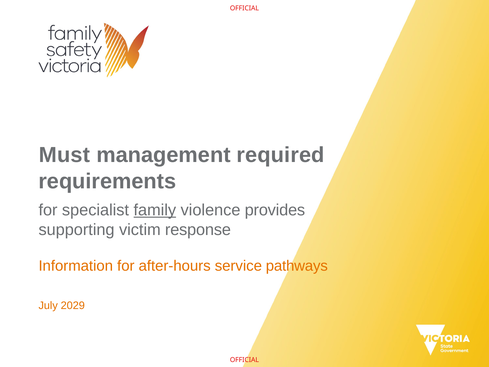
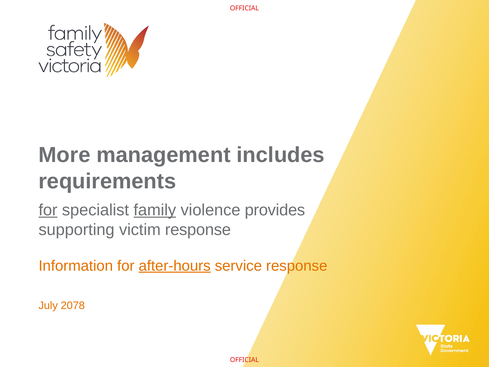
Must: Must -> More (64, 155)
required: required -> includes (281, 155)
for underline: none -> present (48, 210)
after-hours underline: none -> present (175, 266)
service pathways: pathways -> response (297, 266)
2029: 2029 -> 2078 (73, 305)
